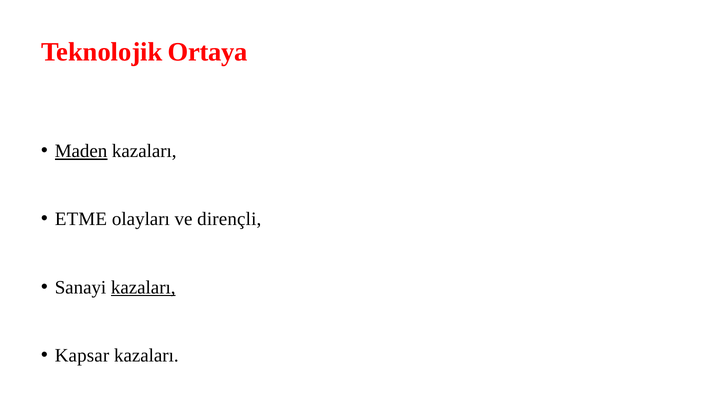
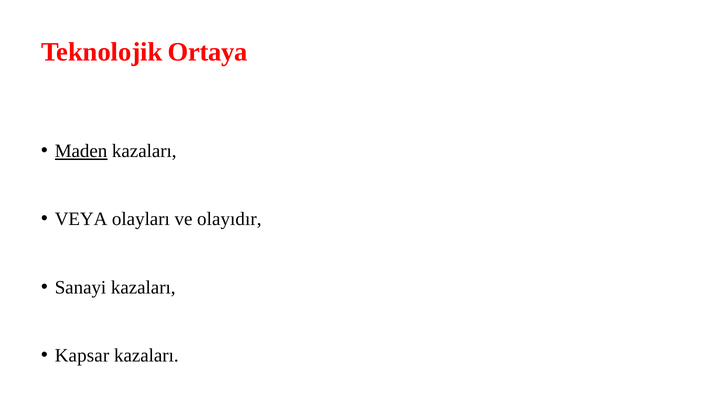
ETME: ETME -> VEYA (81, 219)
dirençli: dirençli -> olayıdır (229, 219)
kazaları underline: present -> none (143, 288)
